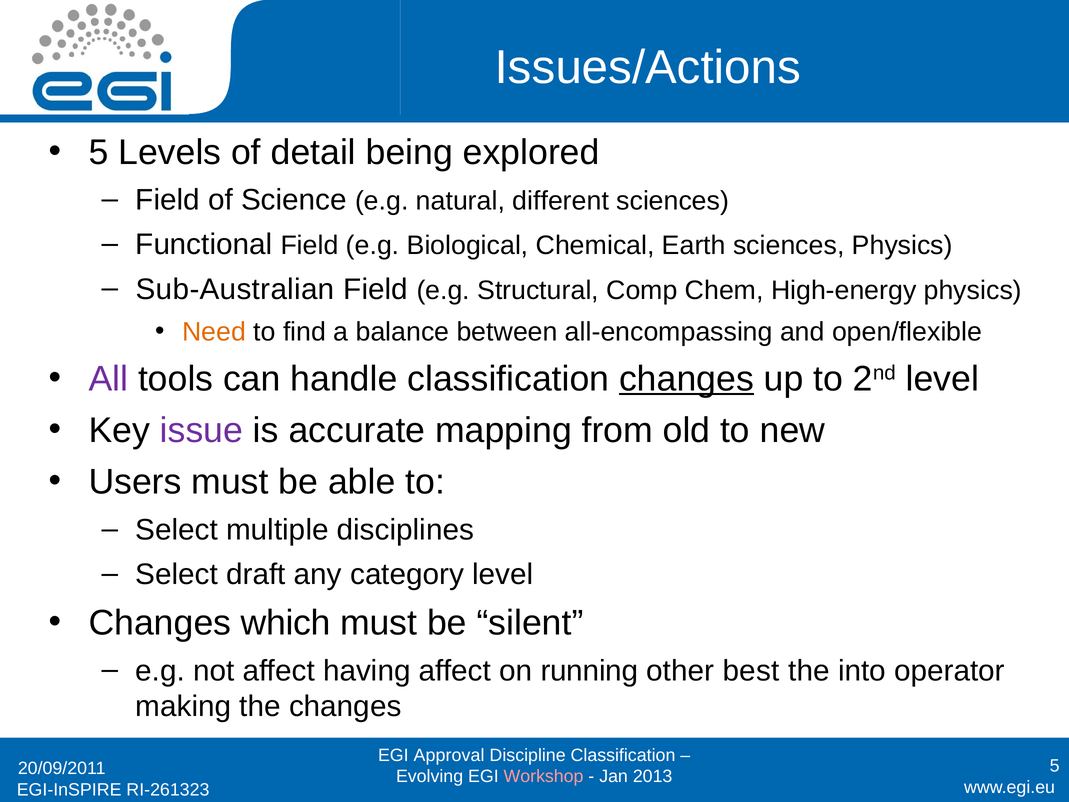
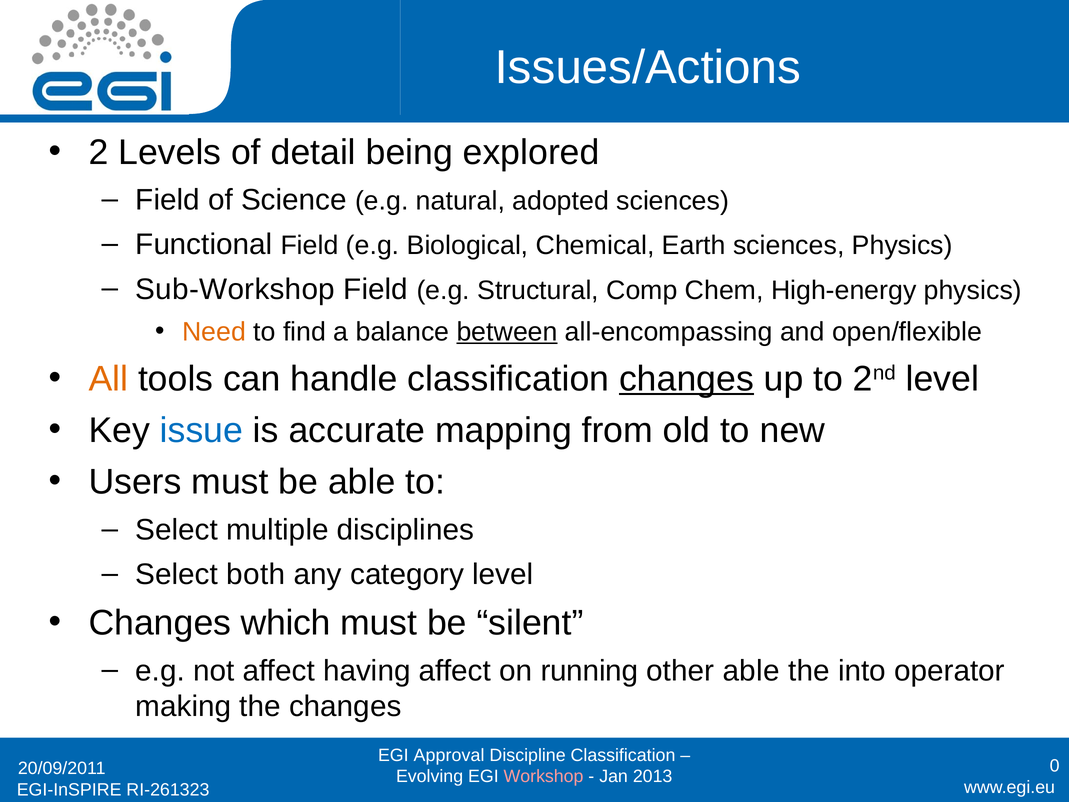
5: 5 -> 2 (99, 152)
different: different -> adopted (561, 201)
Sub-Australian: Sub-Australian -> Sub-Workshop (235, 289)
between underline: none -> present (507, 332)
All colour: purple -> orange (108, 379)
issue colour: purple -> blue (201, 430)
draft: draft -> both (256, 574)
other best: best -> able (751, 671)
20/09/2011 5: 5 -> 0 (1055, 766)
